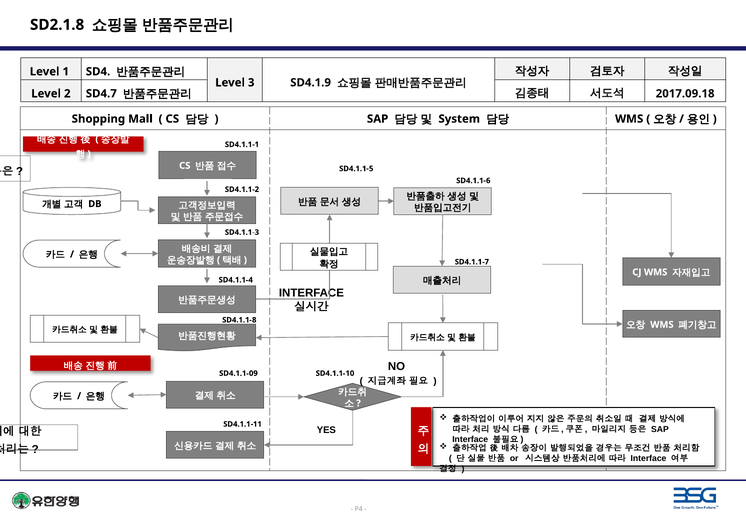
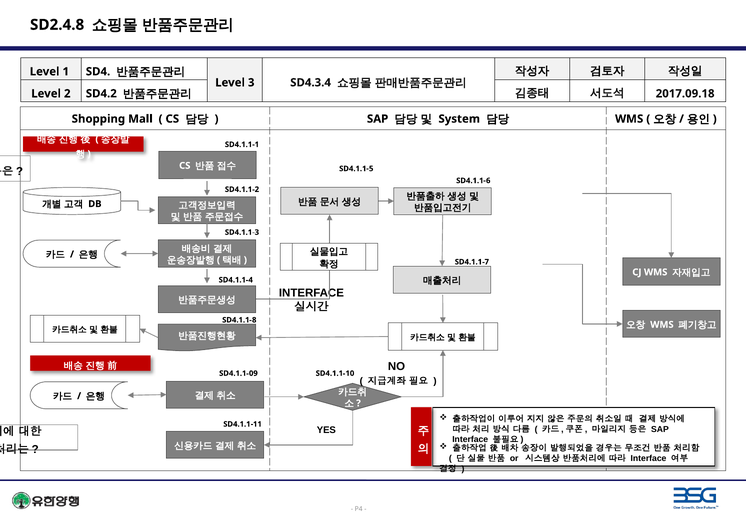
SD2.1.8: SD2.1.8 -> SD2.4.8 (57, 25)
SD4.1.9: SD4.1.9 -> SD4.3.4 (311, 83)
SD4.7: SD4.7 -> SD4.2 (101, 94)
